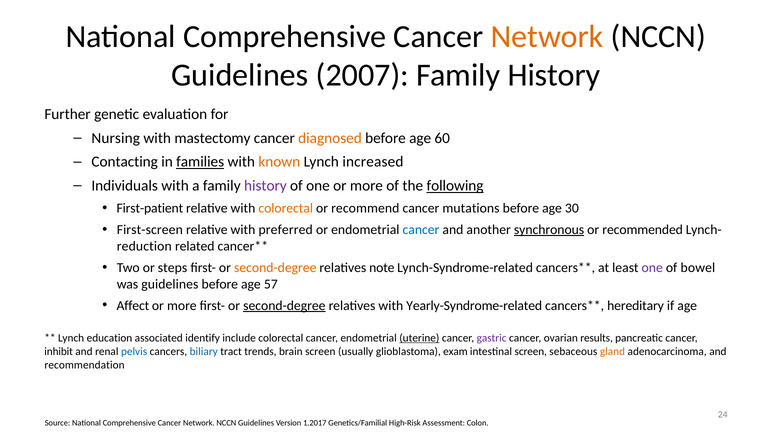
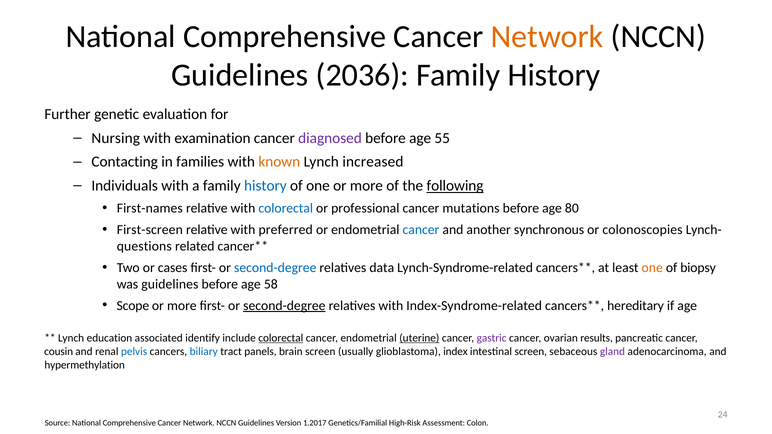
2007: 2007 -> 2036 (362, 75)
mastectomy: mastectomy -> examination (212, 138)
diagnosed colour: orange -> purple (330, 138)
60: 60 -> 55 (442, 138)
families underline: present -> none (200, 162)
history colour: purple -> blue (265, 186)
First-patient: First-patient -> First-names (150, 208)
colorectal colour: orange -> blue (286, 208)
recommend: recommend -> professional (365, 208)
30: 30 -> 80 (572, 208)
synchronous underline: present -> none (549, 230)
recommended: recommended -> colonoscopies (643, 230)
reduction: reduction -> questions (144, 246)
steps: steps -> cases (173, 268)
second-degree colour: orange -> blue (275, 268)
note: note -> data (382, 268)
one colour: purple -> orange (652, 268)
bowel: bowel -> biopsy (698, 268)
57: 57 -> 58 (271, 284)
Affect: Affect -> Scope (133, 306)
Yearly-Syndrome-related: Yearly-Syndrome-related -> Index-Syndrome-related (474, 306)
colorectal underline: none -> present (281, 338)
inhibit: inhibit -> cousin (59, 352)
trends: trends -> panels (260, 352)
exam: exam -> index (455, 352)
gland colour: orange -> purple (612, 352)
recommendation: recommendation -> hypermethylation (85, 365)
